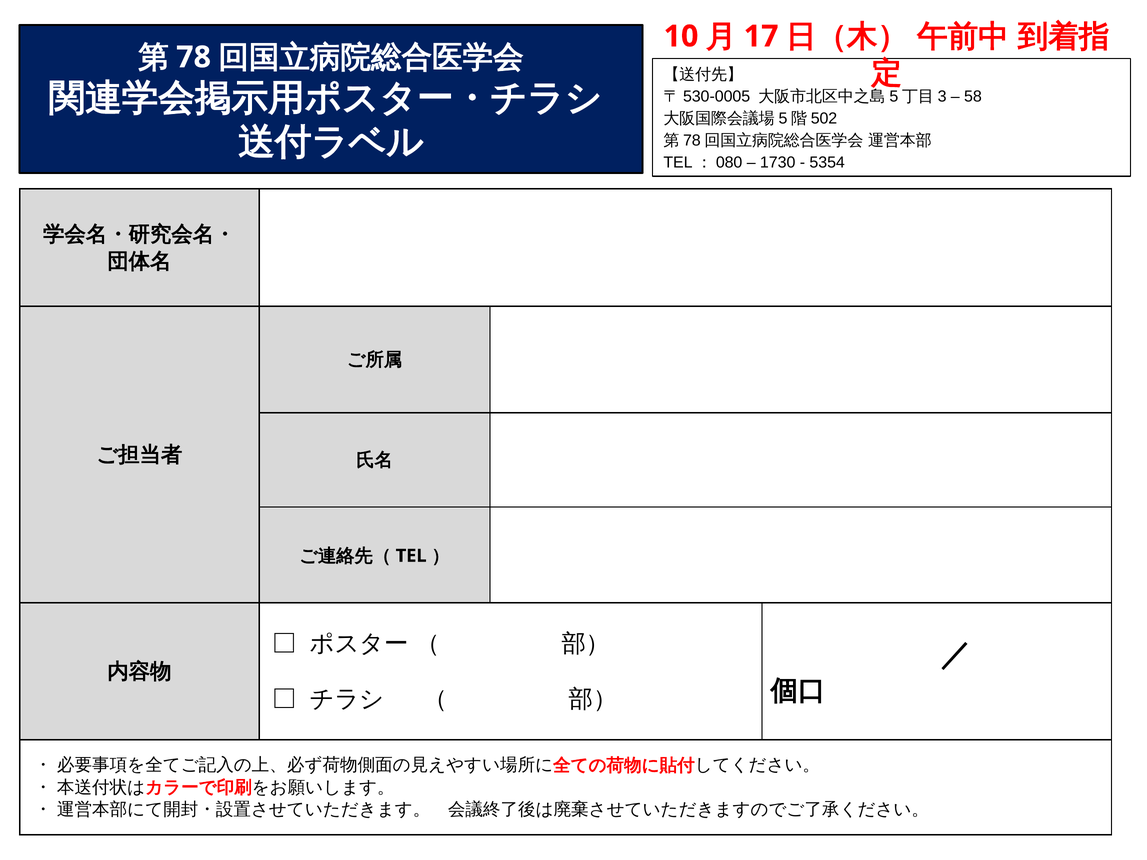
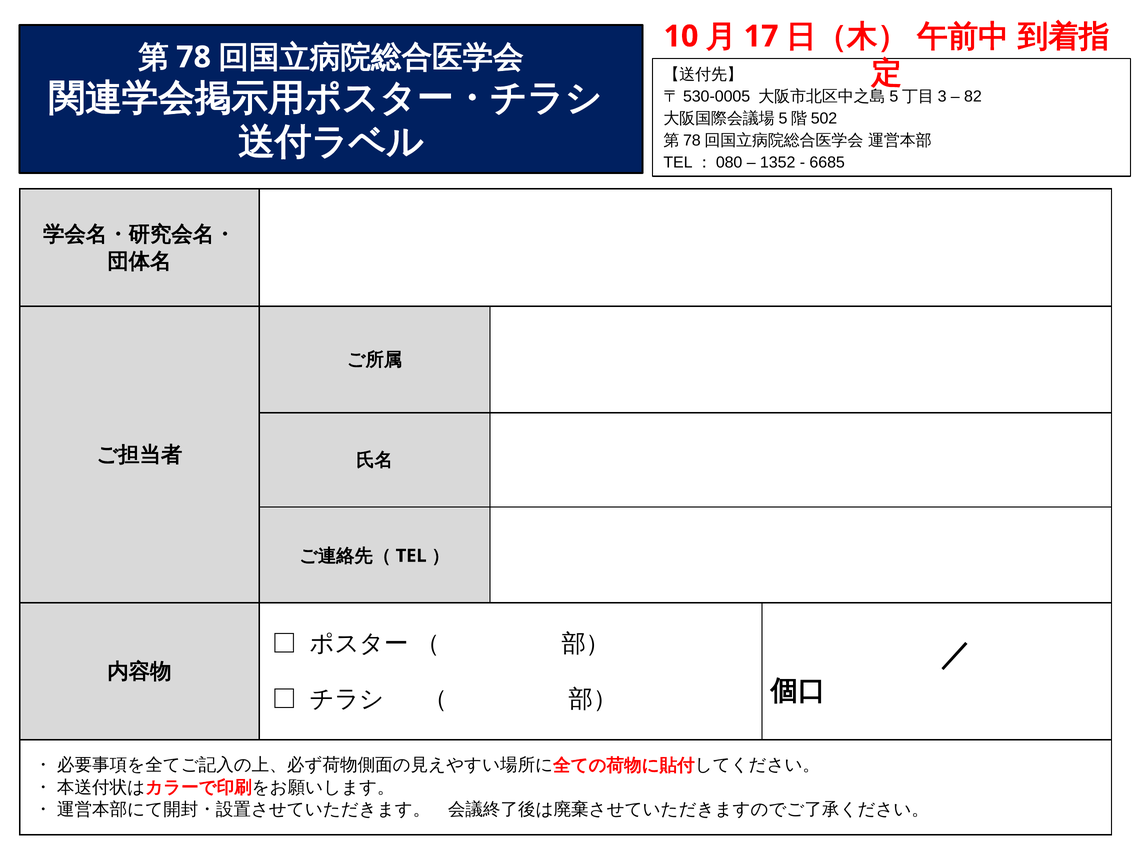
58: 58 -> 82 (973, 97)
1730: 1730 -> 1352 (778, 162)
5354: 5354 -> 6685 (827, 162)
